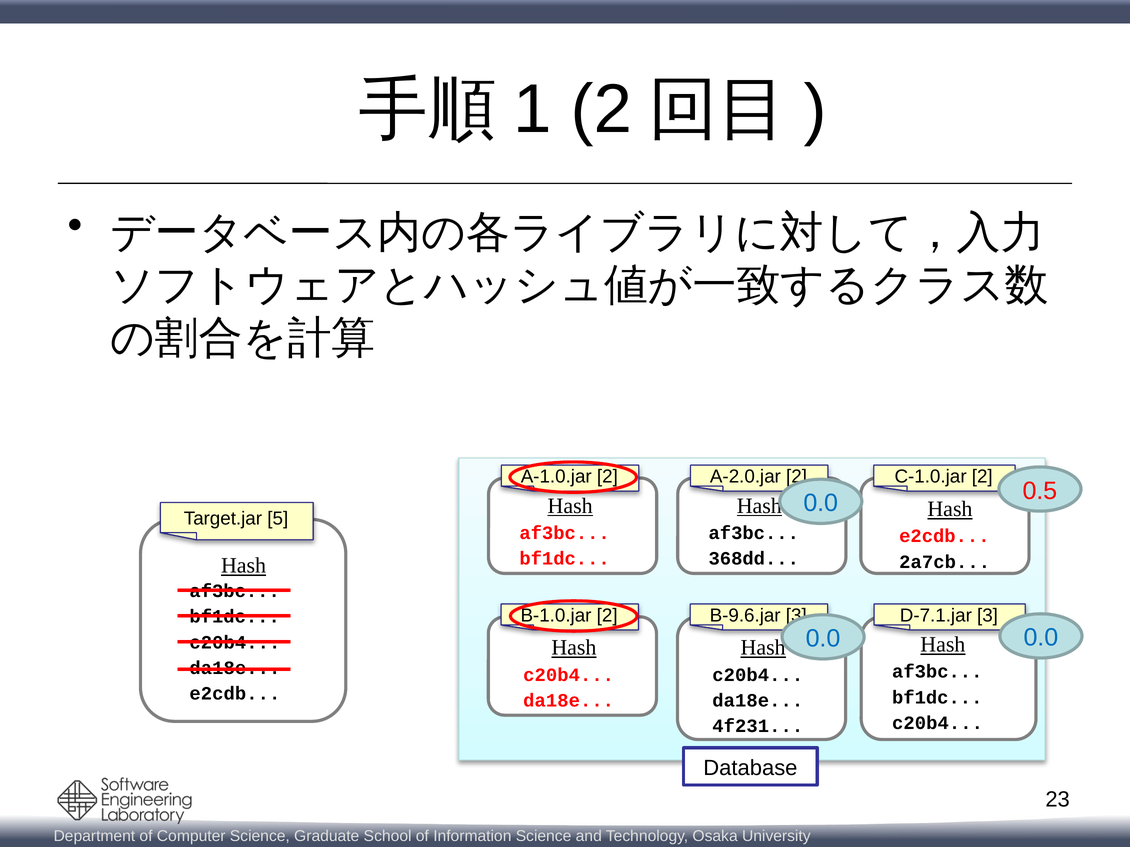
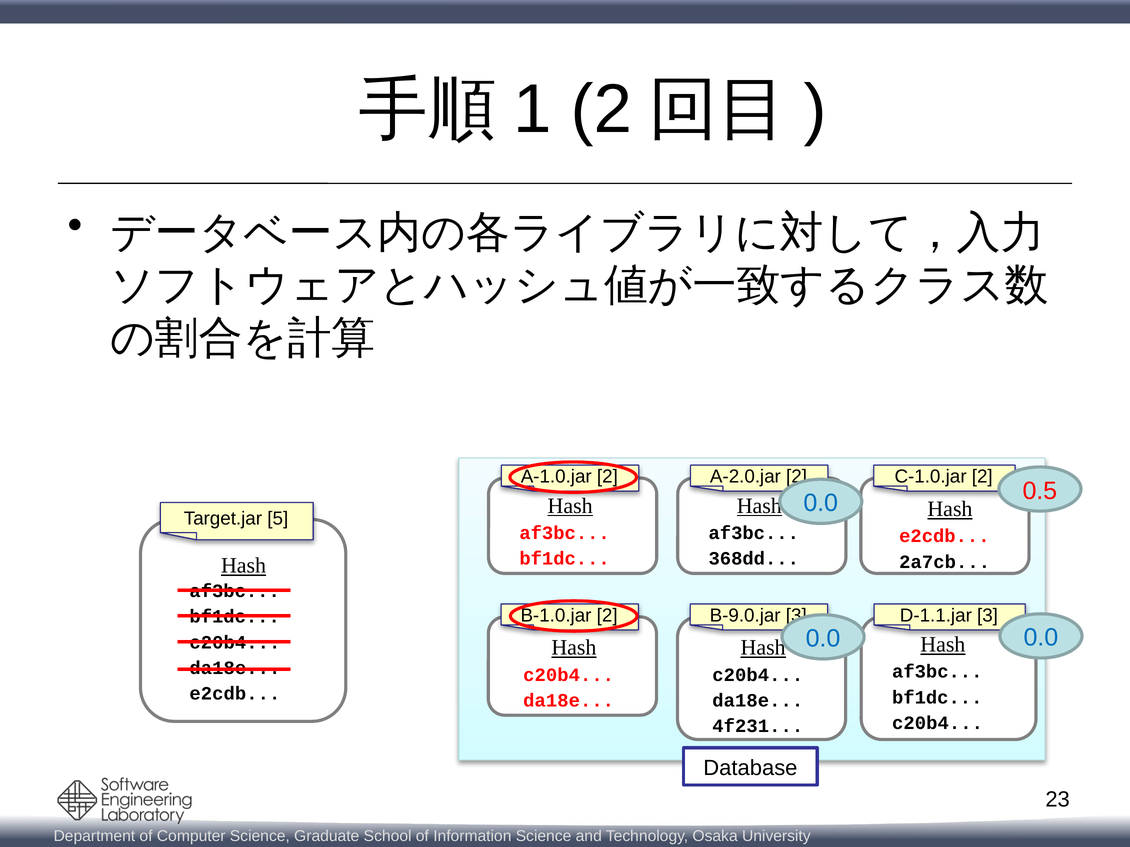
B-9.6.jar: B-9.6.jar -> B-9.0.jar (745, 616)
D-7.1.jar: D-7.1.jar -> D-1.1.jar (936, 616)
